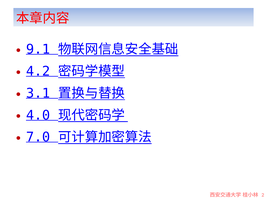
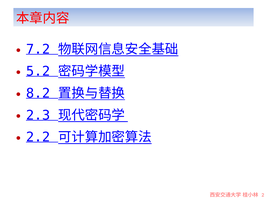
9.1: 9.1 -> 7.2 (38, 49)
4.2: 4.2 -> 5.2 (38, 71)
3.1: 3.1 -> 8.2 (38, 93)
4.0: 4.0 -> 2.3 (38, 115)
7.0: 7.0 -> 2.2 (38, 137)
